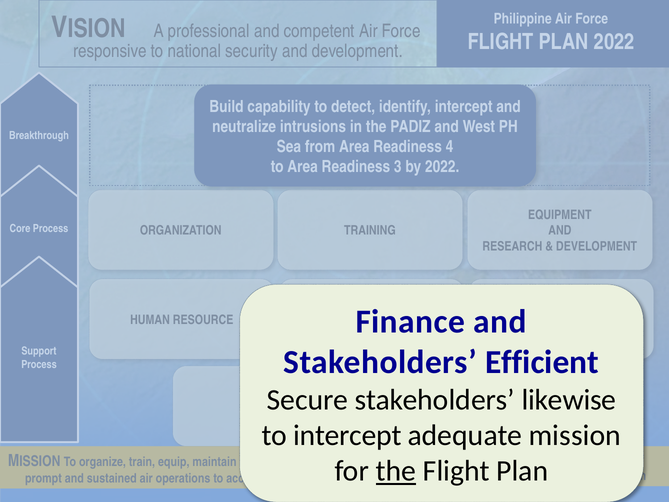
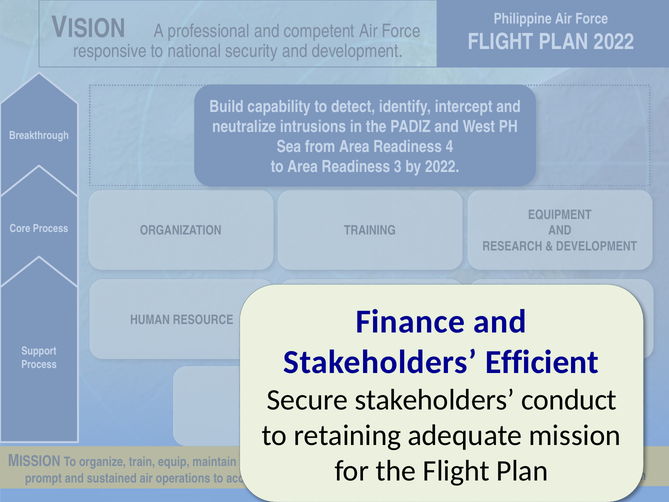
likewise: likewise -> conduct (569, 400)
to intercept: intercept -> retaining (347, 435)
the underline: present -> none (396, 471)
